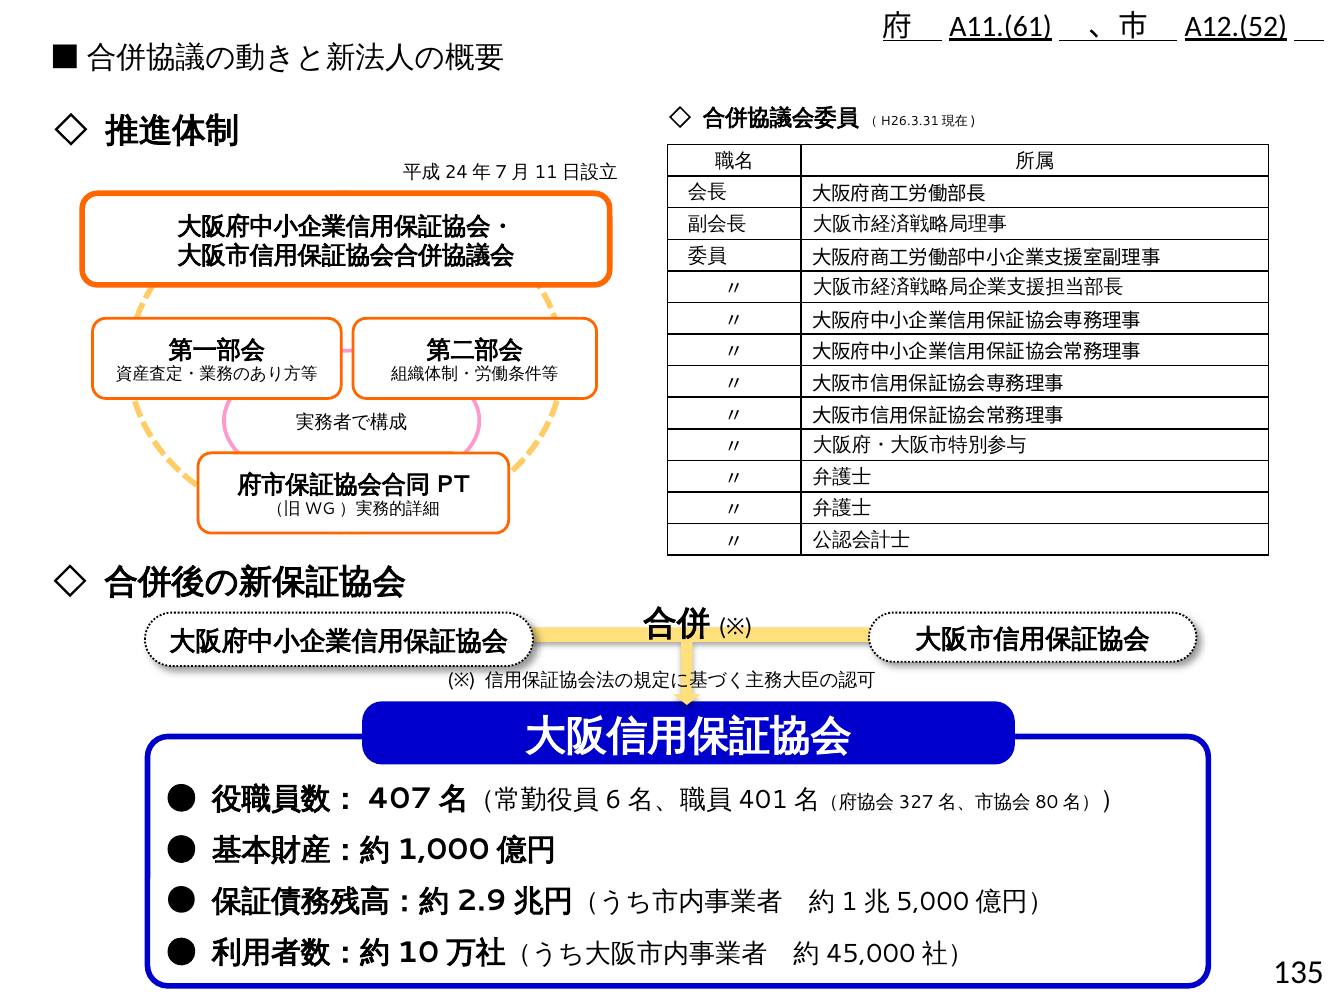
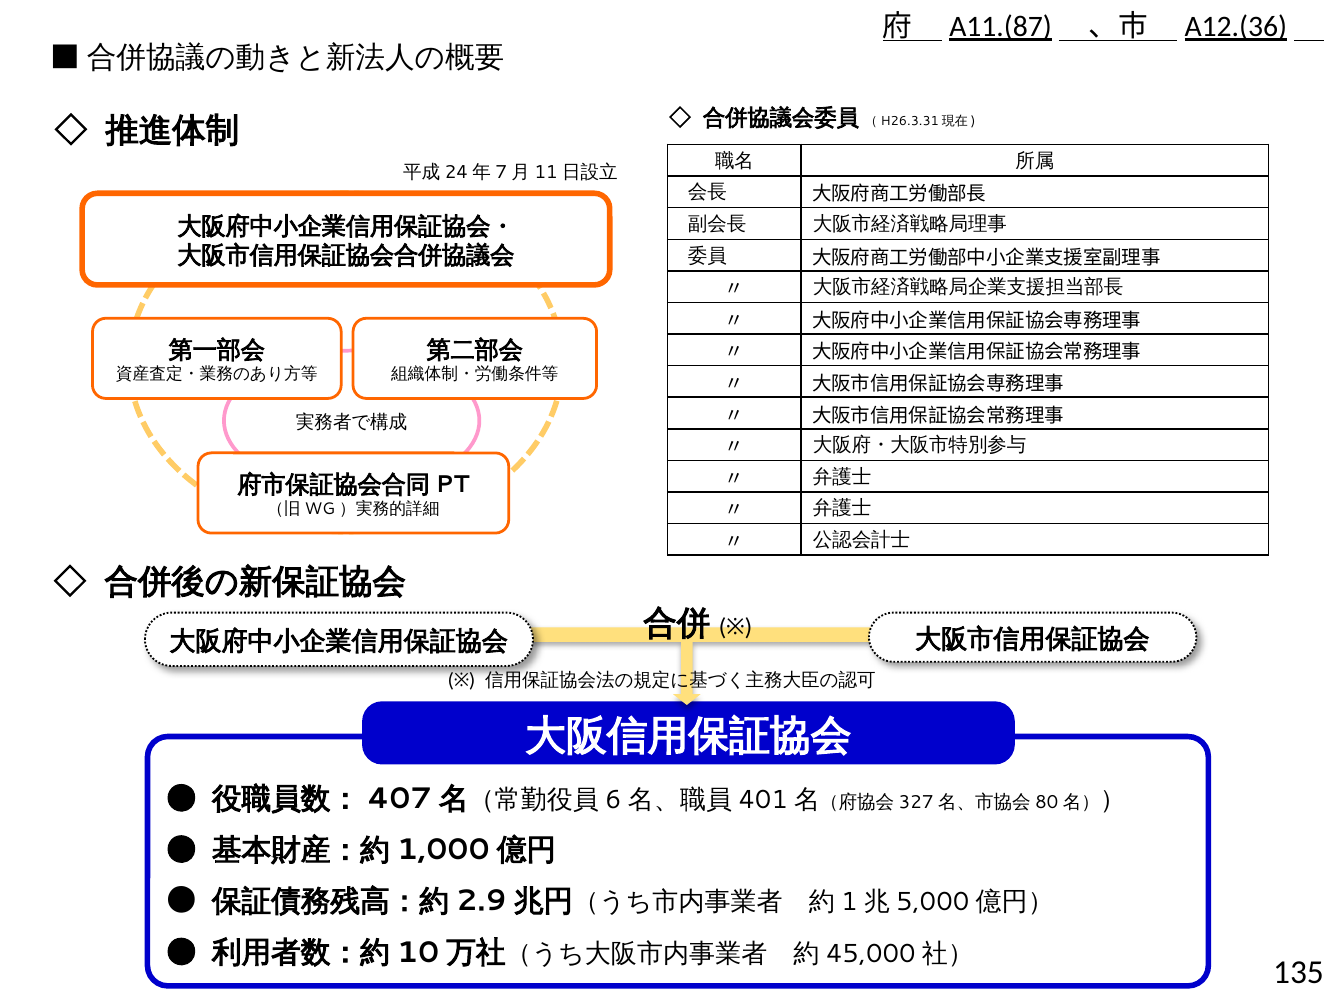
A11.(61: A11.(61 -> A11.(87 (1001, 26)
A12.(52: A12.(52 -> A12.(36 (1236, 26)
